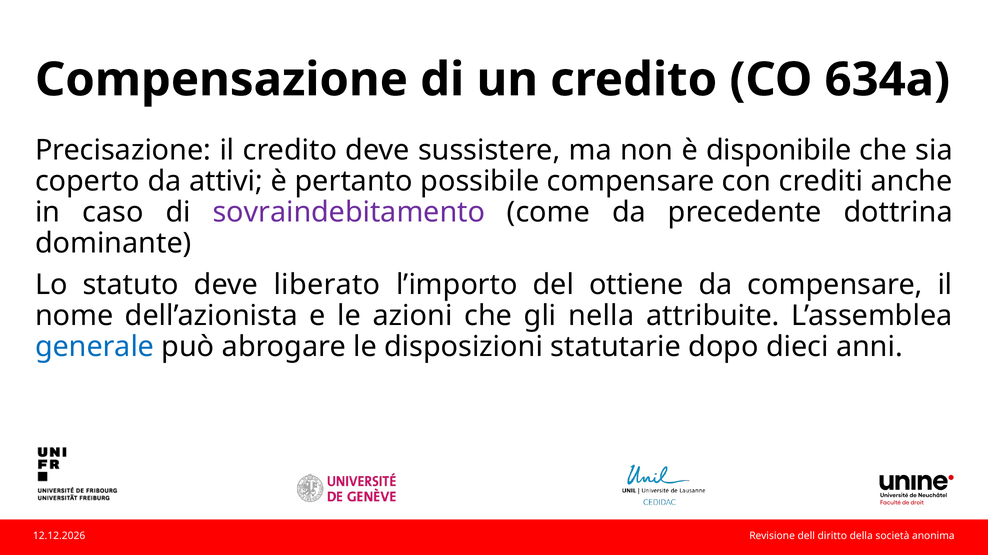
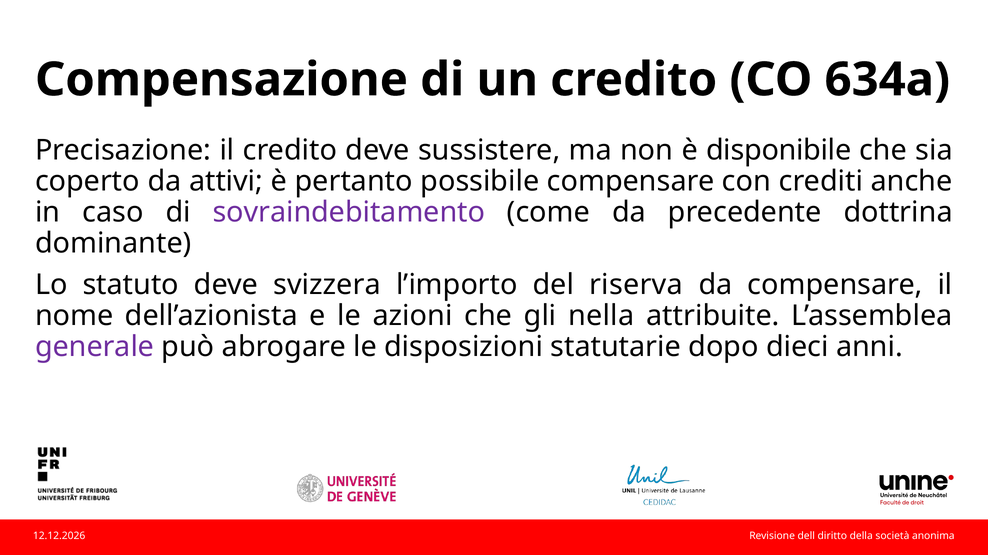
liberato: liberato -> svizzera (327, 285)
ottiene: ottiene -> riserva (636, 285)
generale colour: blue -> purple (95, 347)
